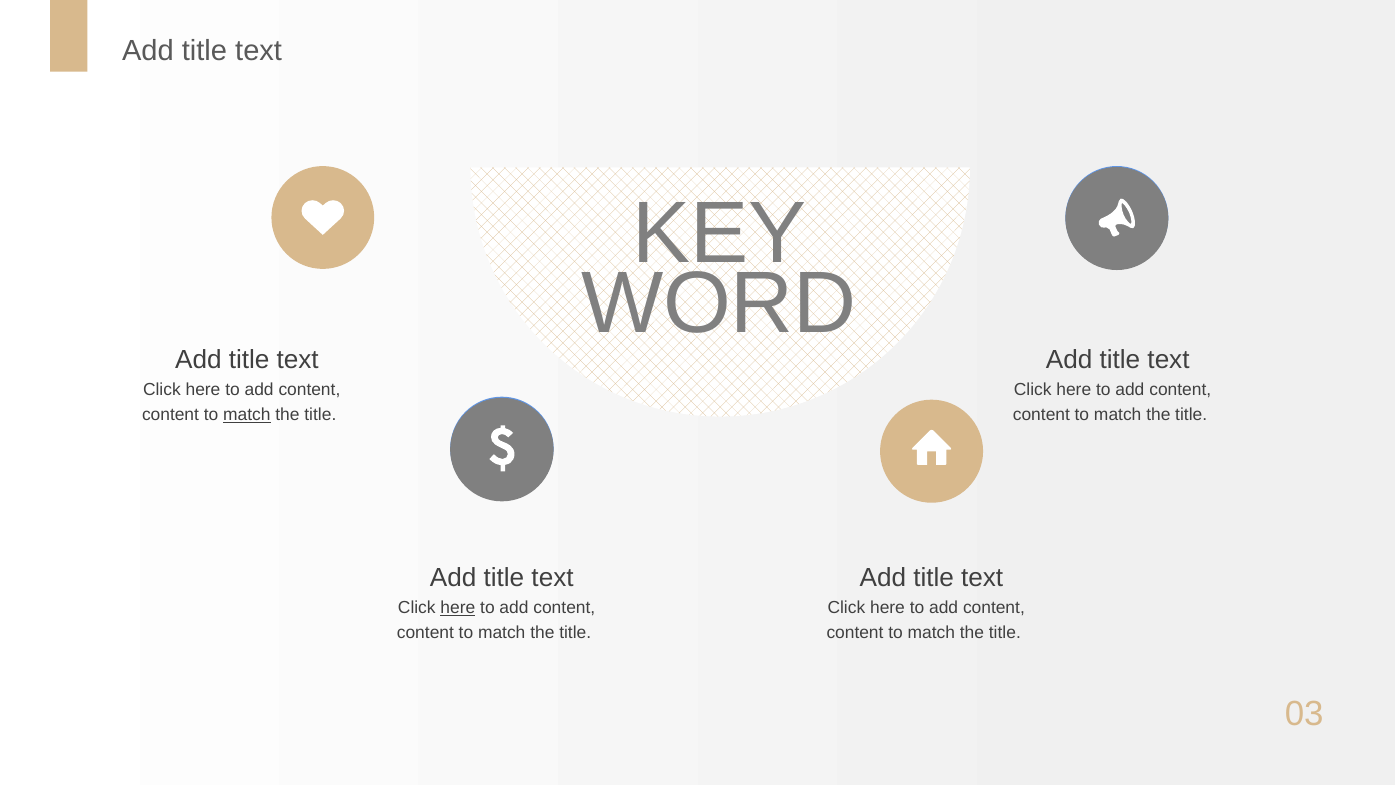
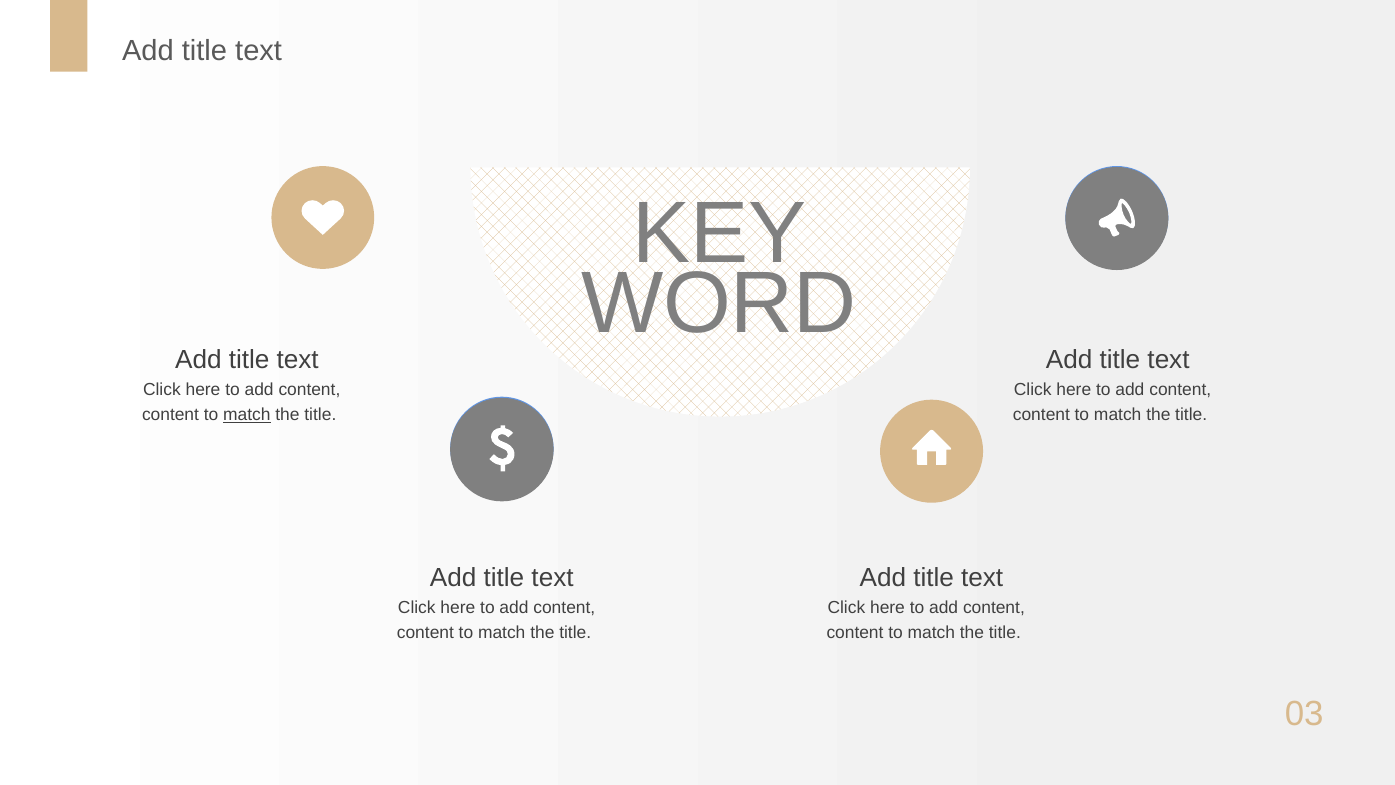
here underline: present -> none (458, 608)
